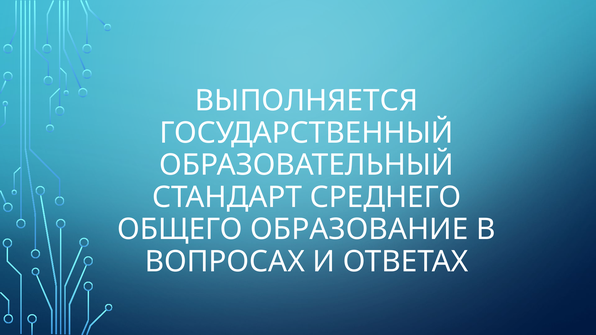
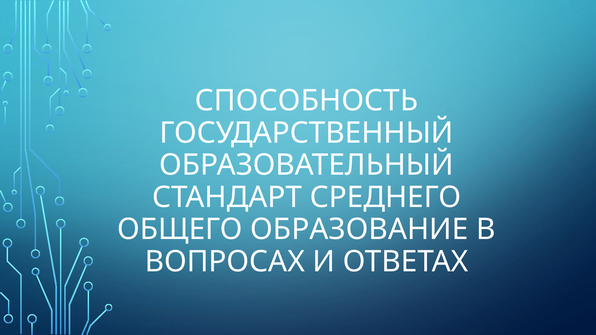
ВЫПОЛНЯЕТСЯ: ВЫПОЛНЯЕТСЯ -> СПОСОБНОСТЬ (306, 101)
